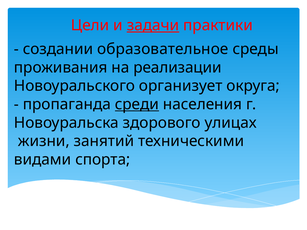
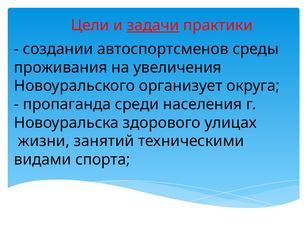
образовательное: образовательное -> автоспортсменов (163, 49)
реализации: реализации -> увеличения (178, 68)
среди underline: present -> none (137, 104)
